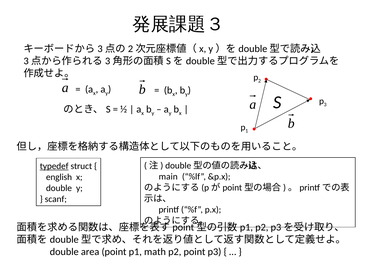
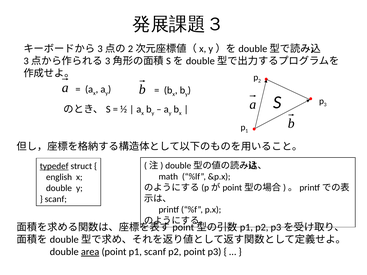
main: main -> math (168, 177)
area underline: none -> present (90, 252)
p1 math: math -> scanf (155, 252)
